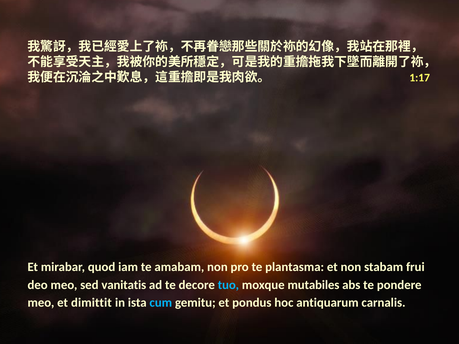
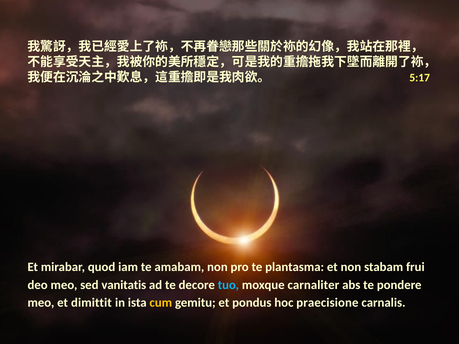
1:17: 1:17 -> 5:17 (420, 78)
mutabiles: mutabiles -> carnaliter (313, 285)
cum colour: light blue -> yellow (161, 303)
antiquarum: antiquarum -> praecisione (327, 303)
